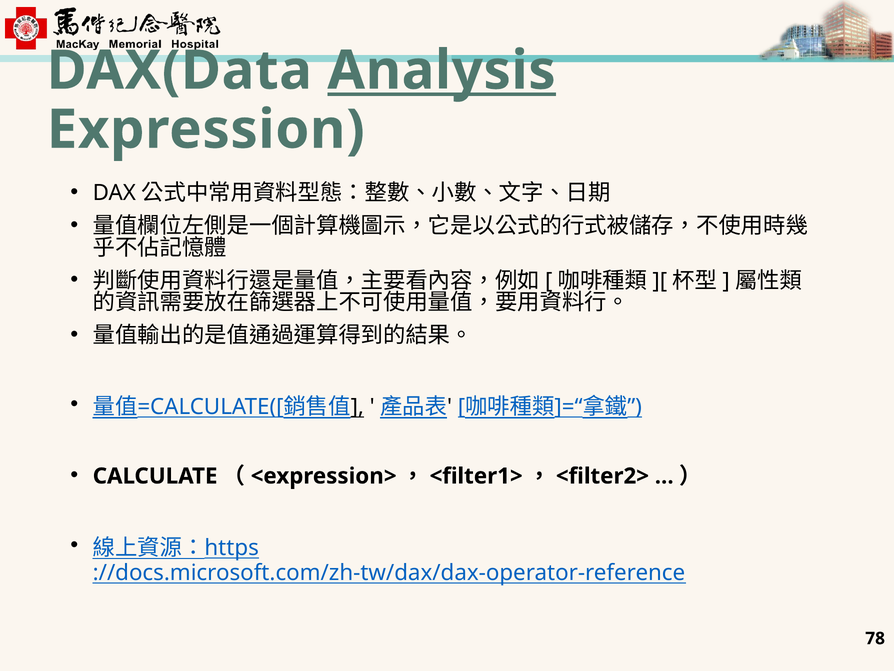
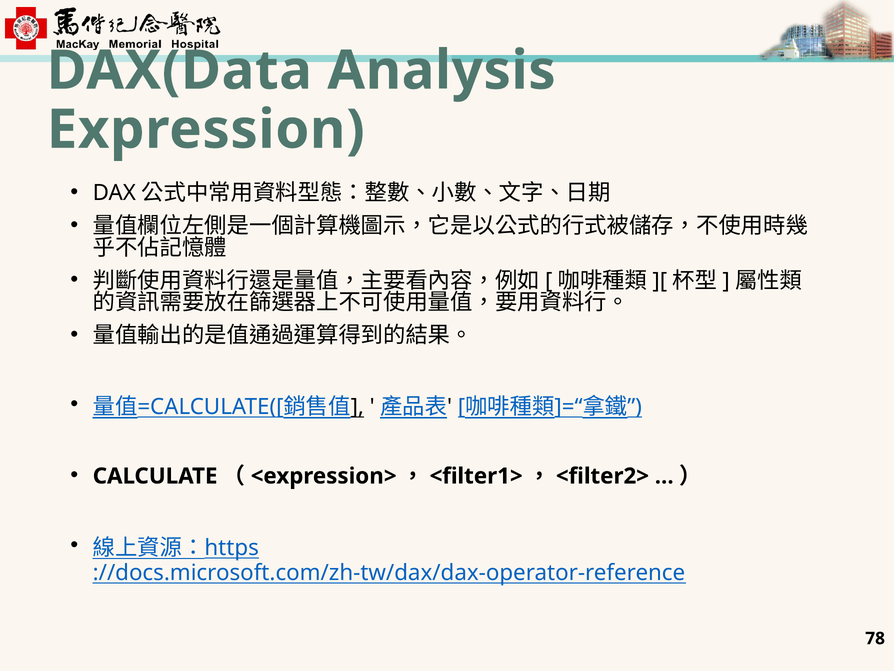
Analysis underline: present -> none (442, 71)
